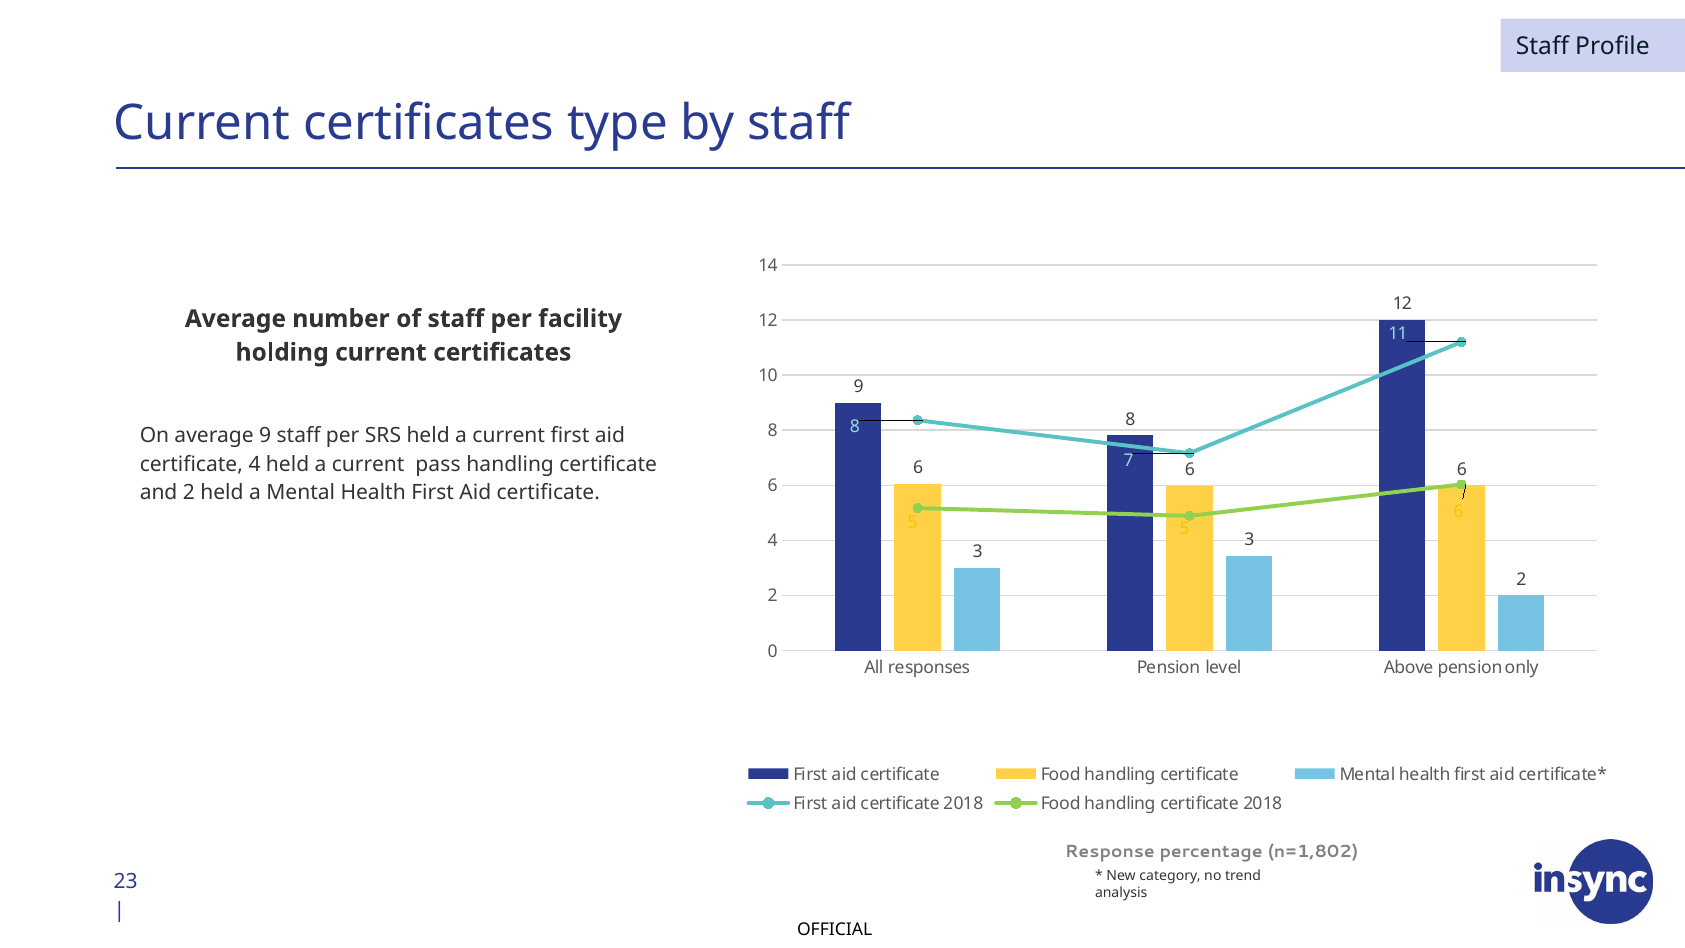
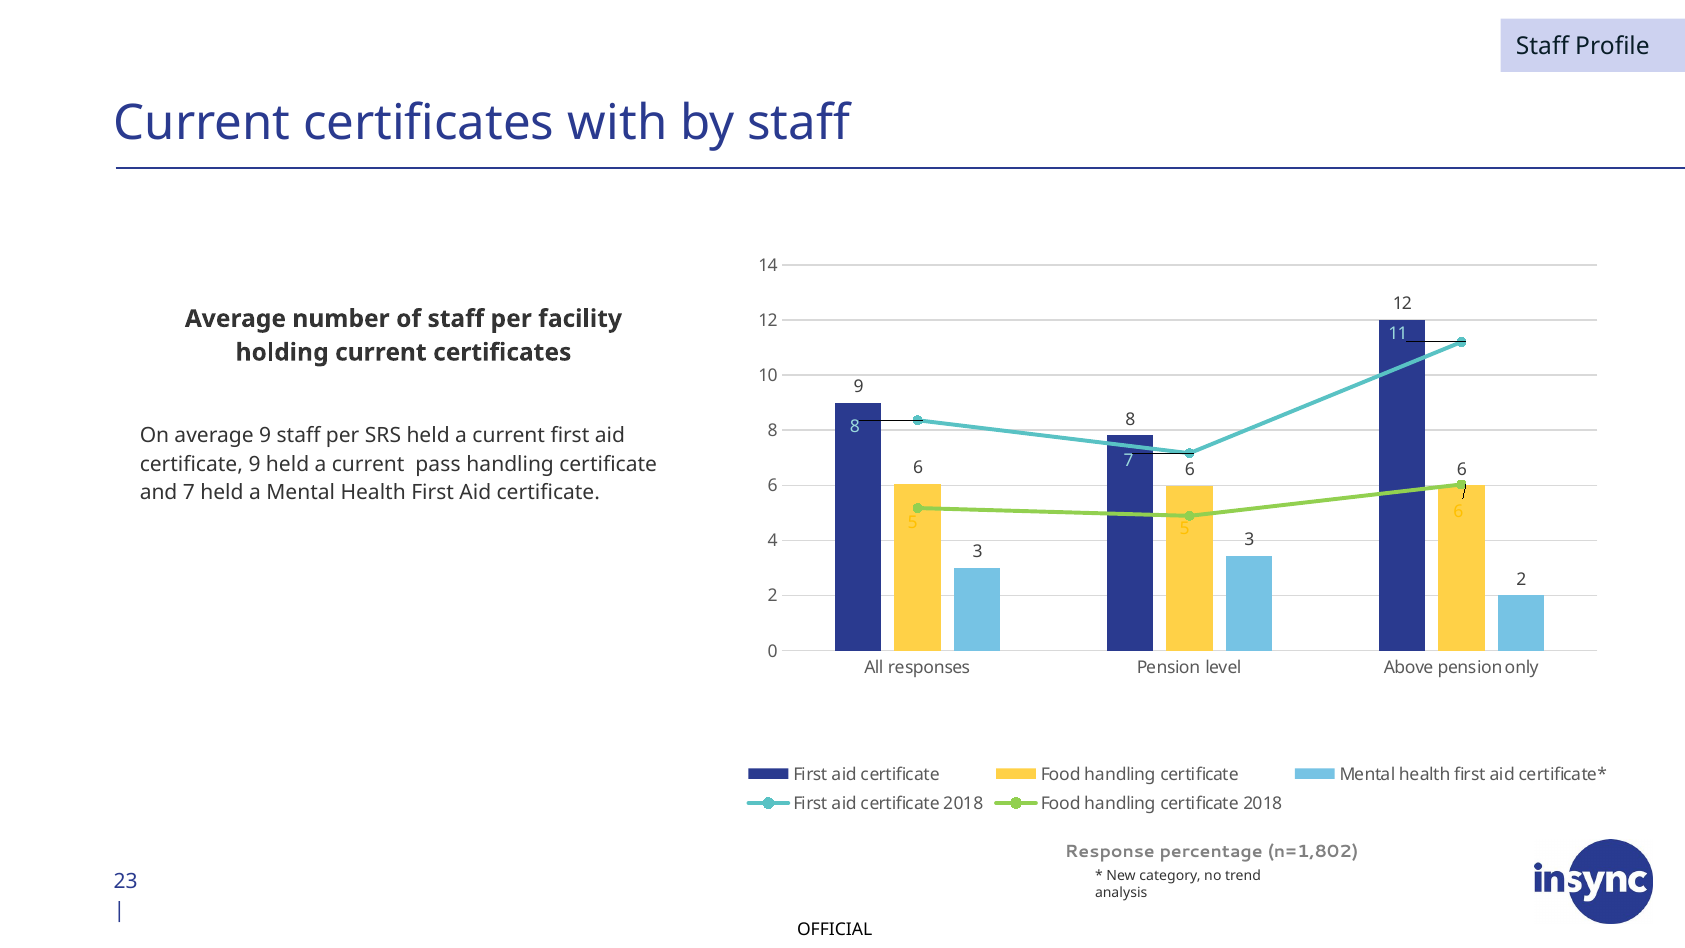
type: type -> with (617, 123)
certificate 4: 4 -> 9 (255, 464)
and 2: 2 -> 7 (189, 493)
